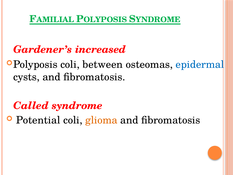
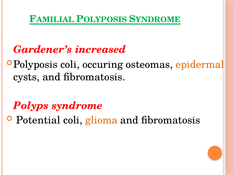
between: between -> occuring (103, 64)
epidermal colour: blue -> orange (200, 64)
Called: Called -> Polyps (31, 106)
